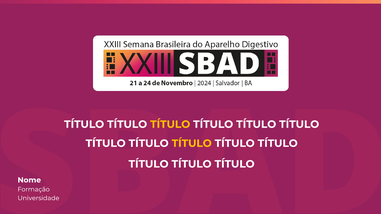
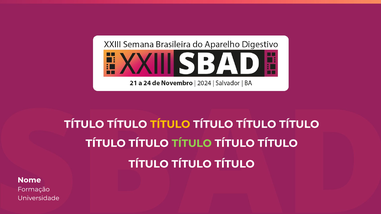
TÍTULO colour: yellow -> light green (192, 144)
